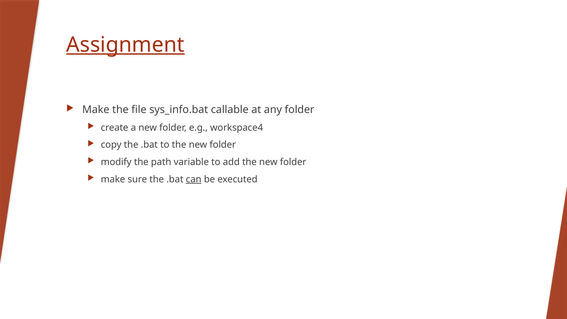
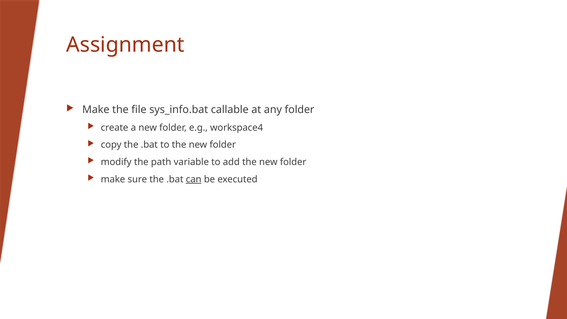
Assignment underline: present -> none (125, 45)
